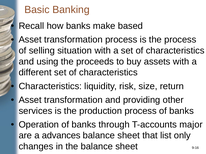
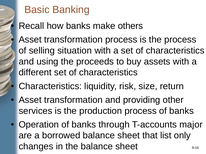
based: based -> others (130, 26)
advances: advances -> borrowed (61, 136)
